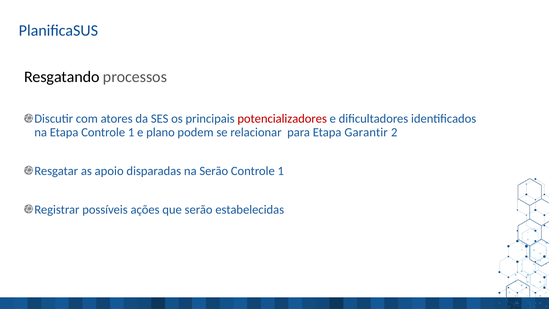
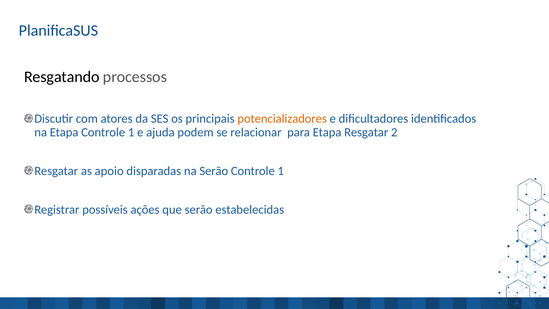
potencializadores colour: red -> orange (282, 119)
plano: plano -> ajuda (160, 132)
Etapa Garantir: Garantir -> Resgatar (366, 132)
